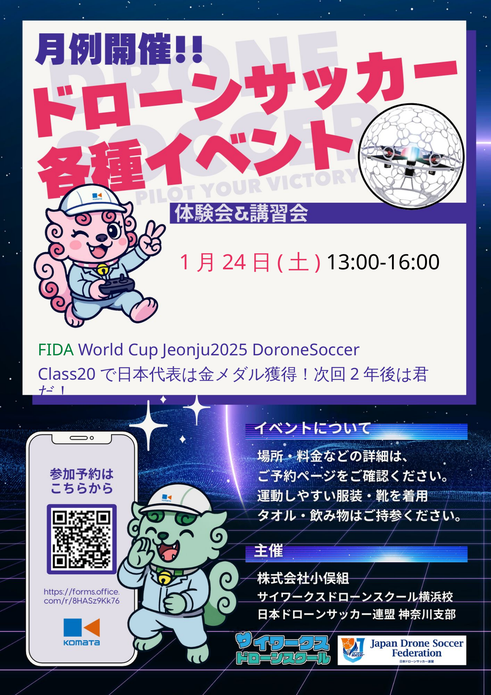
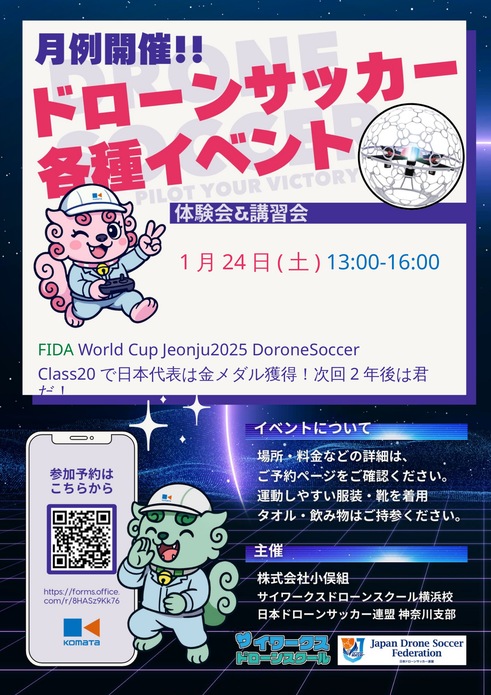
13:00-16:00 colour: black -> blue (383, 262)
